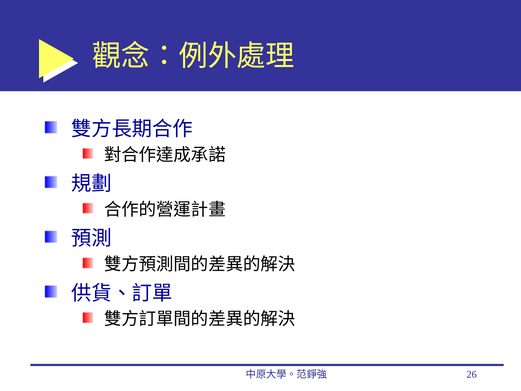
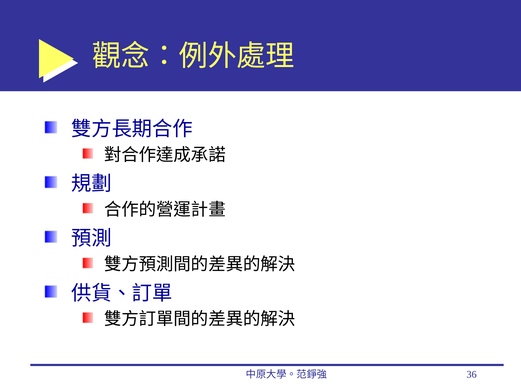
26: 26 -> 36 (472, 374)
